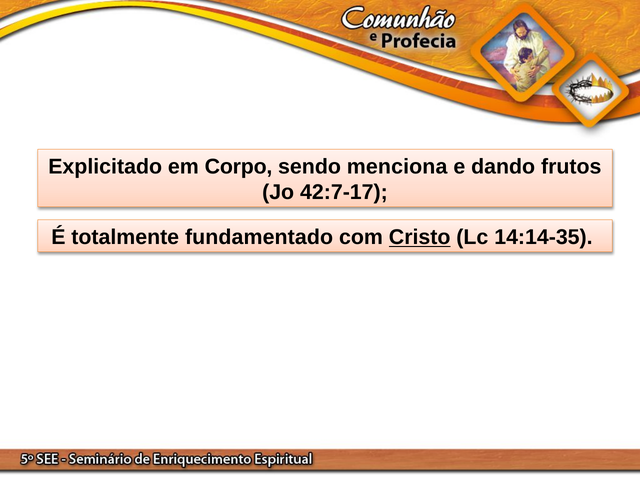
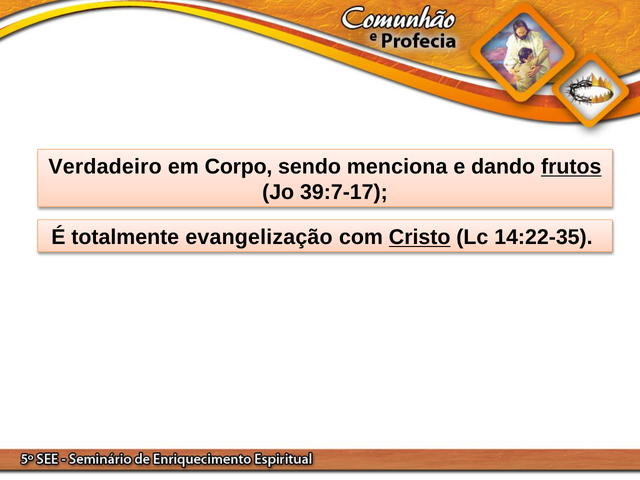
Explicitado: Explicitado -> Verdadeiro (105, 167)
frutos underline: none -> present (571, 167)
42:7-17: 42:7-17 -> 39:7-17 (344, 192)
fundamentado: fundamentado -> evangelização (259, 237)
14:14-35: 14:14-35 -> 14:22-35 (543, 237)
